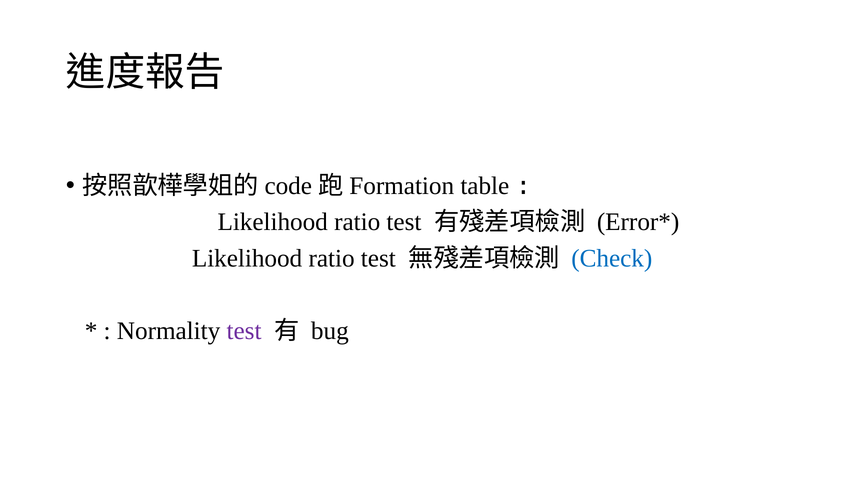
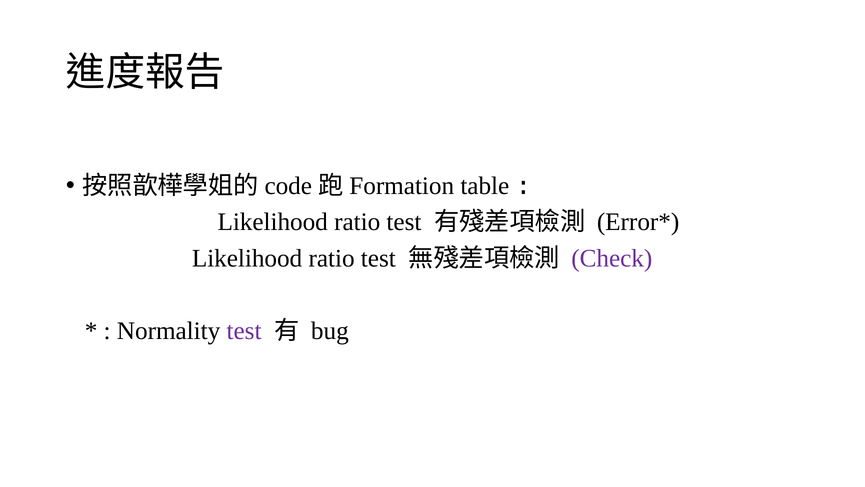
Check colour: blue -> purple (612, 258)
